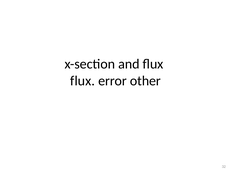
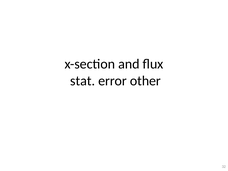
flux: flux -> stat (83, 81)
